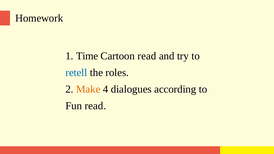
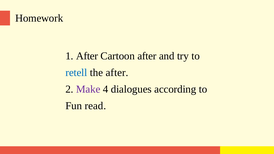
1 Time: Time -> After (87, 56)
Cartoon read: read -> after (147, 56)
the roles: roles -> after (117, 73)
Make colour: orange -> purple (88, 89)
